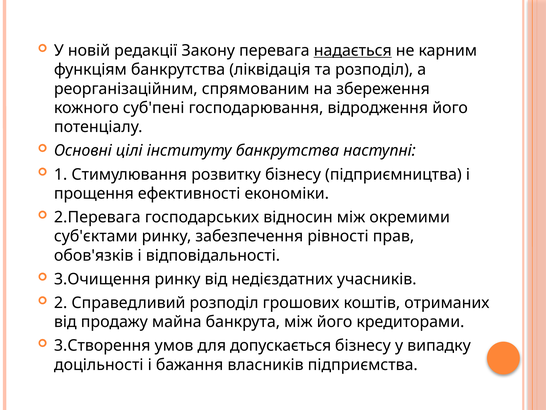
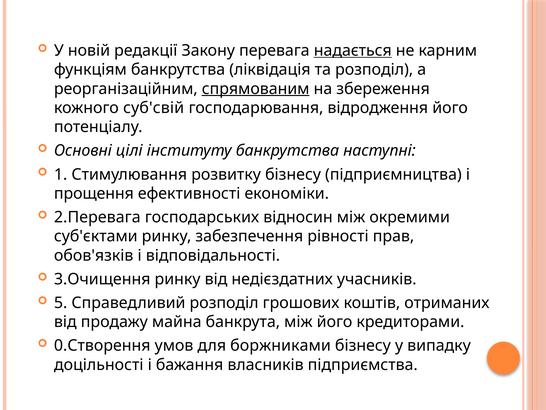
спрямованим underline: none -> present (256, 89)
суб'пені: суб'пені -> суб'свій (154, 108)
2: 2 -> 5 (61, 303)
3.Створення: 3.Створення -> 0.Створення (102, 345)
допускається: допускається -> боржниками (281, 345)
